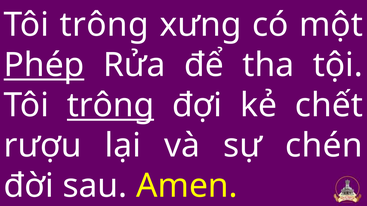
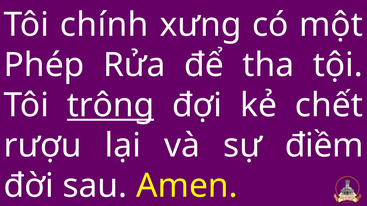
trông: trông -> chính (104, 25)
Phép underline: present -> none (44, 65)
chén: chén -> điềm (324, 146)
